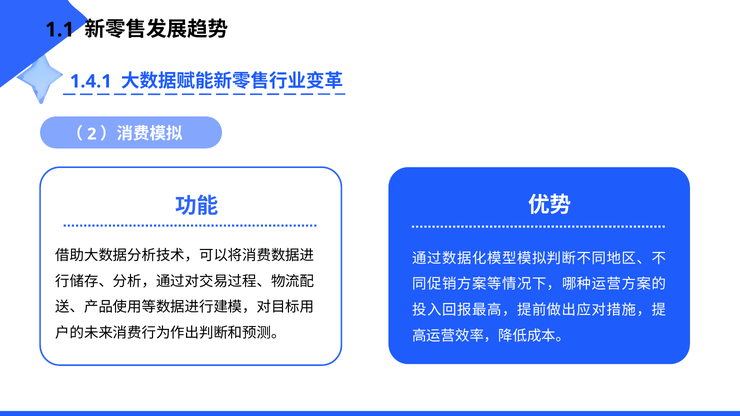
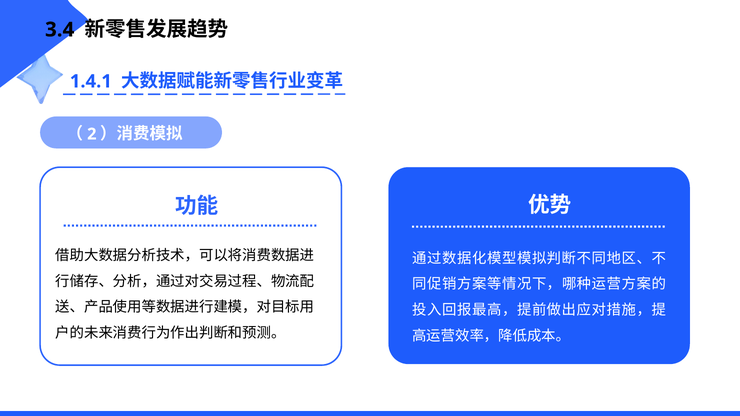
1.1: 1.1 -> 3.4 (60, 30)
